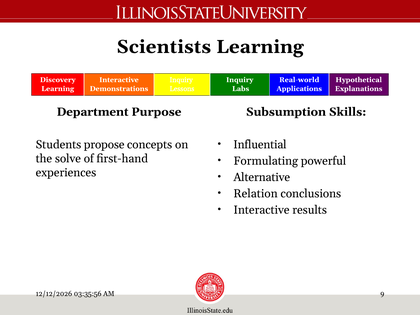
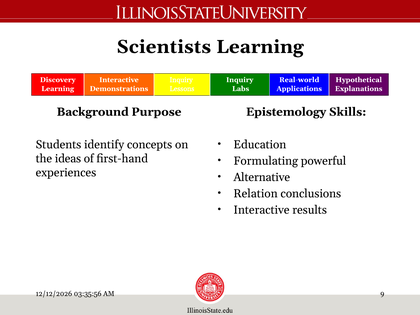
Department: Department -> Background (93, 112)
Subsumption: Subsumption -> Epistemology (286, 112)
Influential: Influential -> Education (260, 145)
propose: propose -> identify (104, 145)
solve: solve -> ideas (68, 159)
